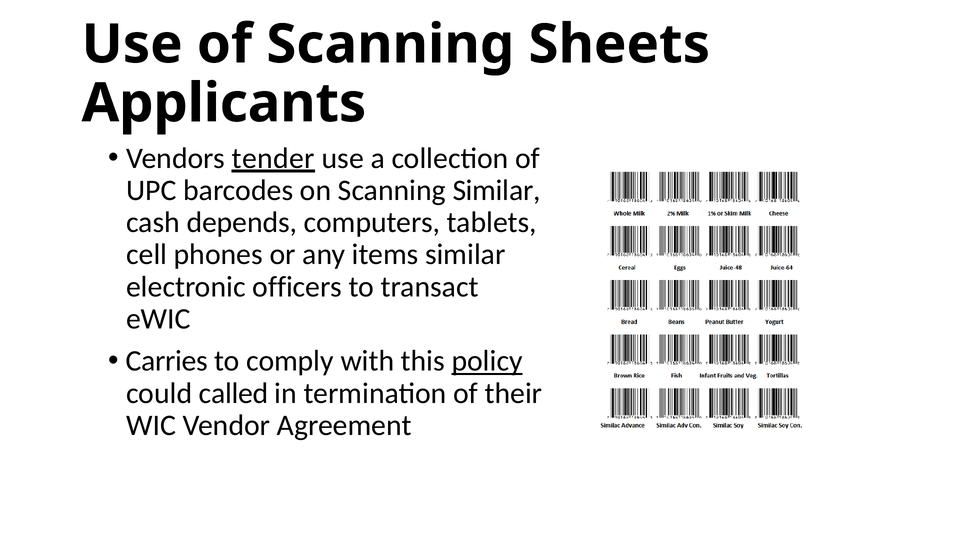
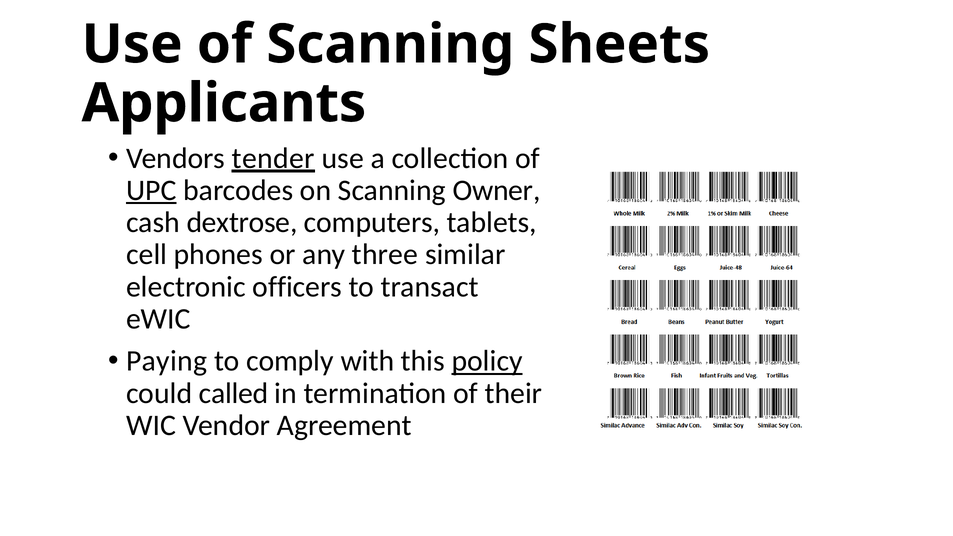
UPC underline: none -> present (151, 190)
Scanning Similar: Similar -> Owner (497, 190)
depends: depends -> dextrose (242, 223)
items: items -> three (385, 255)
Carries: Carries -> Paying (167, 361)
